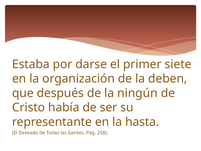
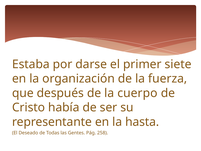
deben: deben -> fuerza (168, 79)
ningún: ningún -> cuerpo (137, 93)
